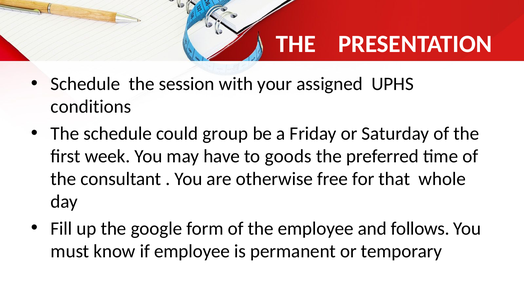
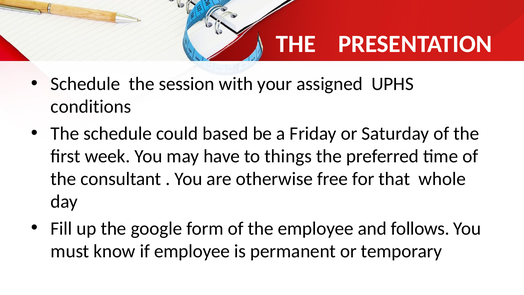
group: group -> based (225, 133)
goods: goods -> things (288, 156)
